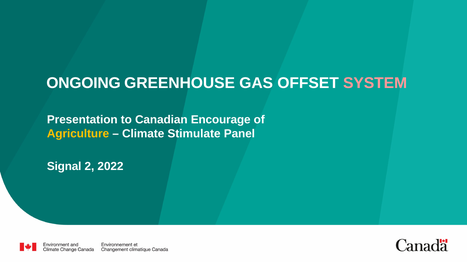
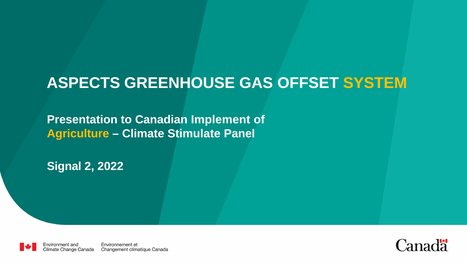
ONGOING: ONGOING -> ASPECTS (83, 83)
SYSTEM colour: pink -> yellow (375, 83)
Encourage: Encourage -> Implement (221, 120)
